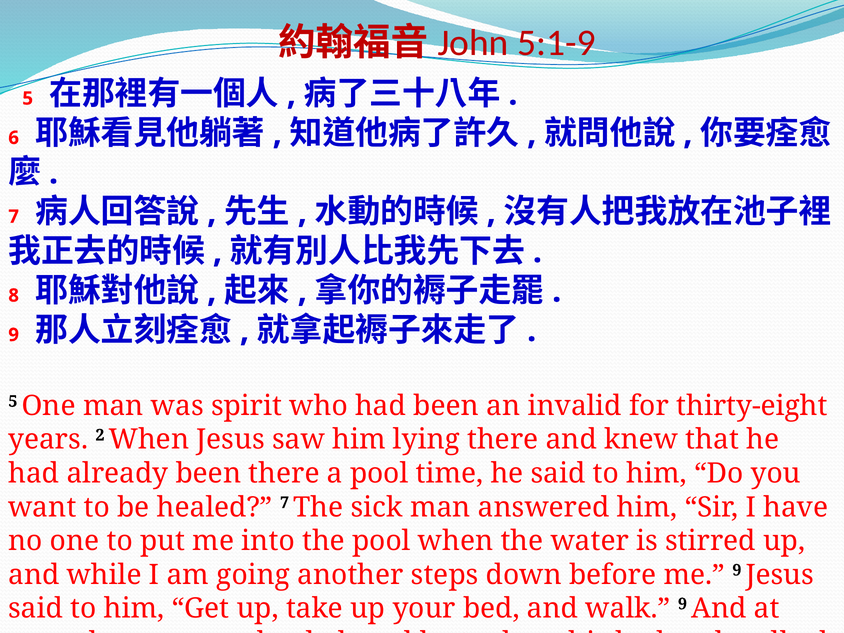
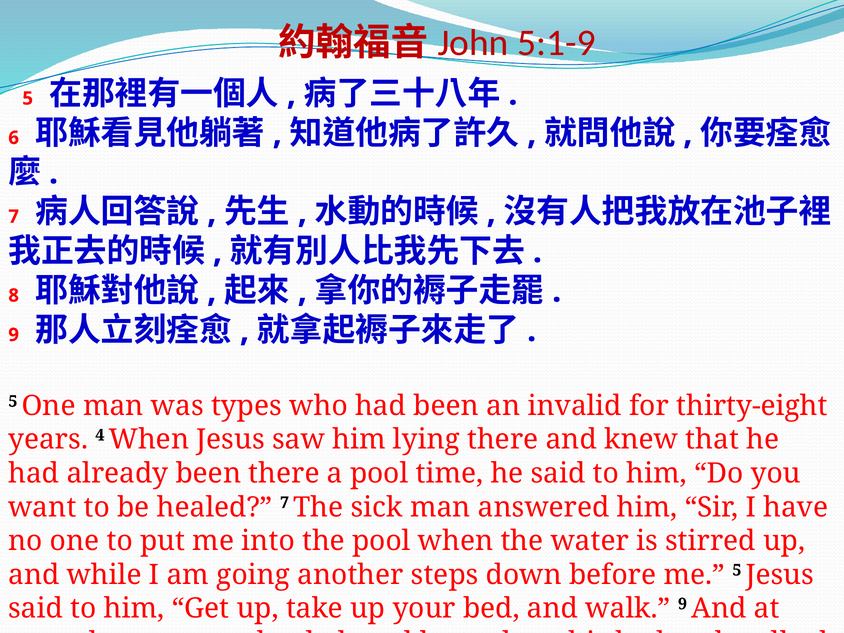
spirit: spirit -> types (247, 406)
2: 2 -> 4 (100, 435)
me 9: 9 -> 5 (737, 570)
